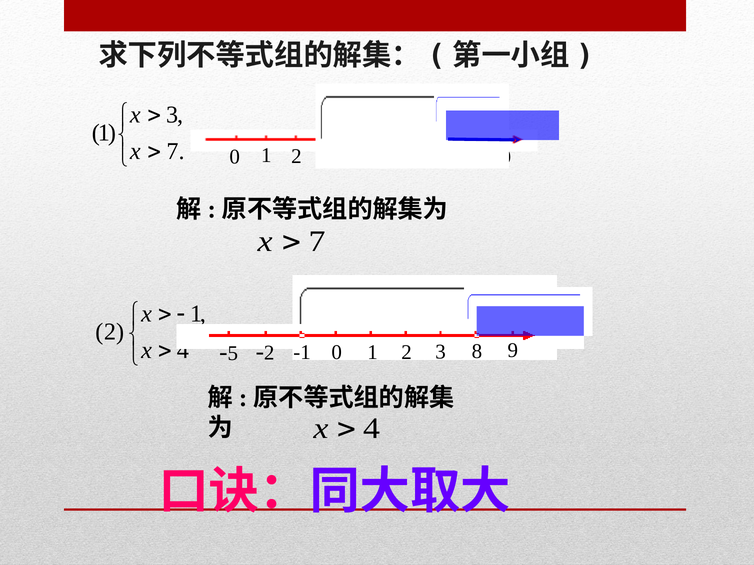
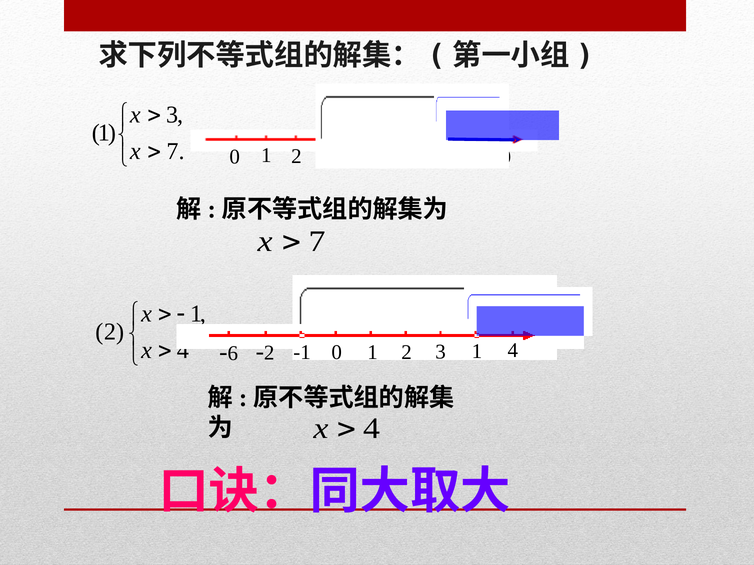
5: 5 -> 6 (233, 354)
0 8: 8 -> 1 (477, 352)
3 9: 9 -> 4 (513, 351)
